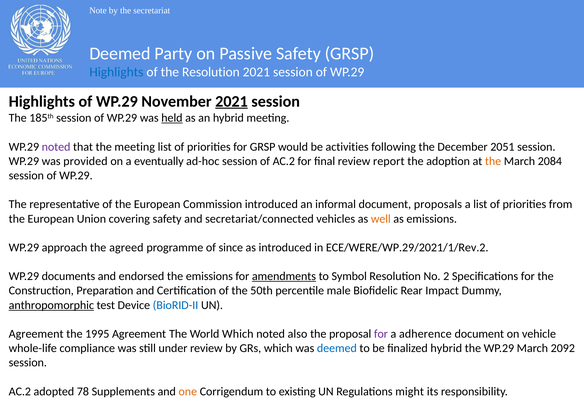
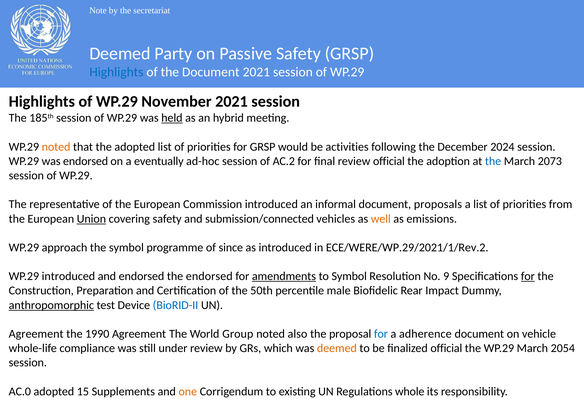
the Resolution: Resolution -> Document (211, 72)
2021 underline: present -> none (231, 101)
noted colour: purple -> orange (56, 147)
the meeting: meeting -> adopted (135, 147)
2051: 2051 -> 2024 (502, 147)
was provided: provided -> endorsed (86, 161)
review report: report -> official (389, 161)
the colour: orange -> blue (493, 161)
2084: 2084 -> 2073 (550, 161)
Union underline: none -> present (91, 218)
secretariat/connected: secretariat/connected -> submission/connected (260, 218)
the agreed: agreed -> symbol (126, 247)
WP.29 documents: documents -> introduced (68, 276)
the emissions: emissions -> endorsed (209, 276)
2: 2 -> 9 (446, 276)
for underline: none -> present (528, 276)
1995: 1995 -> 1990 (97, 333)
World Which: Which -> Group (238, 333)
for colour: purple -> blue (381, 333)
deemed colour: blue -> orange (337, 348)
finalized hybrid: hybrid -> official (446, 348)
2092: 2092 -> 2054 (563, 348)
AC.2: AC.2 -> AC.0 (20, 391)
78: 78 -> 15 (83, 391)
might: might -> whole (410, 391)
